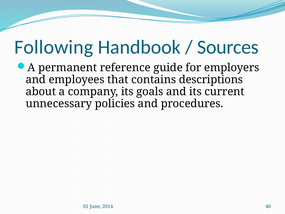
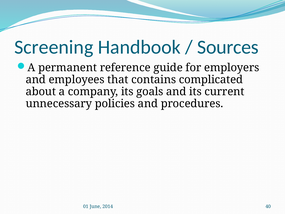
Following: Following -> Screening (54, 47)
descriptions: descriptions -> complicated (211, 80)
